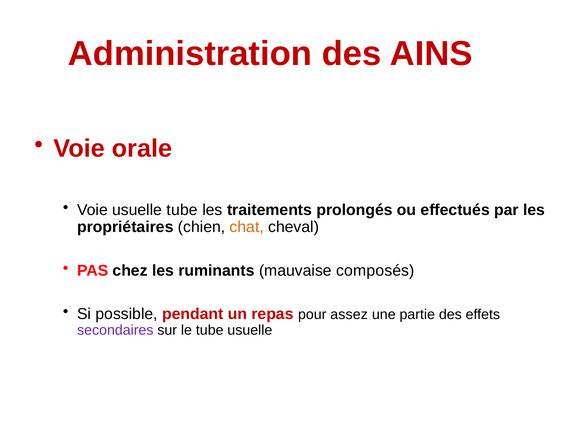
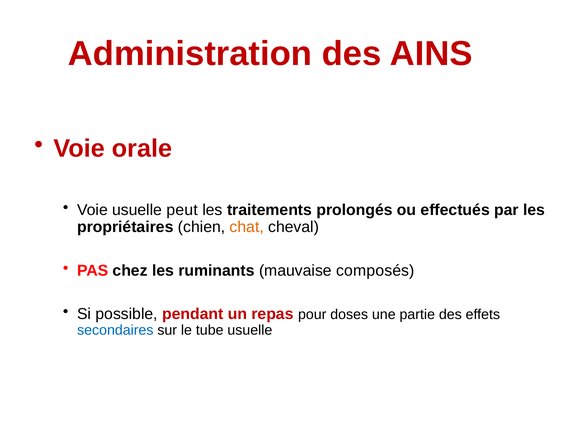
usuelle tube: tube -> peut (182, 210)
assez: assez -> doses (349, 315)
secondaires colour: purple -> blue (115, 330)
